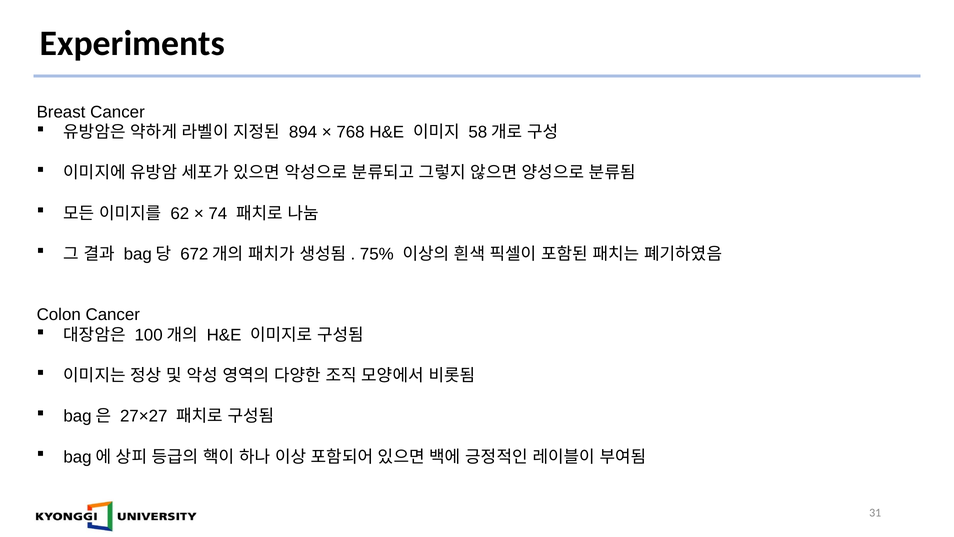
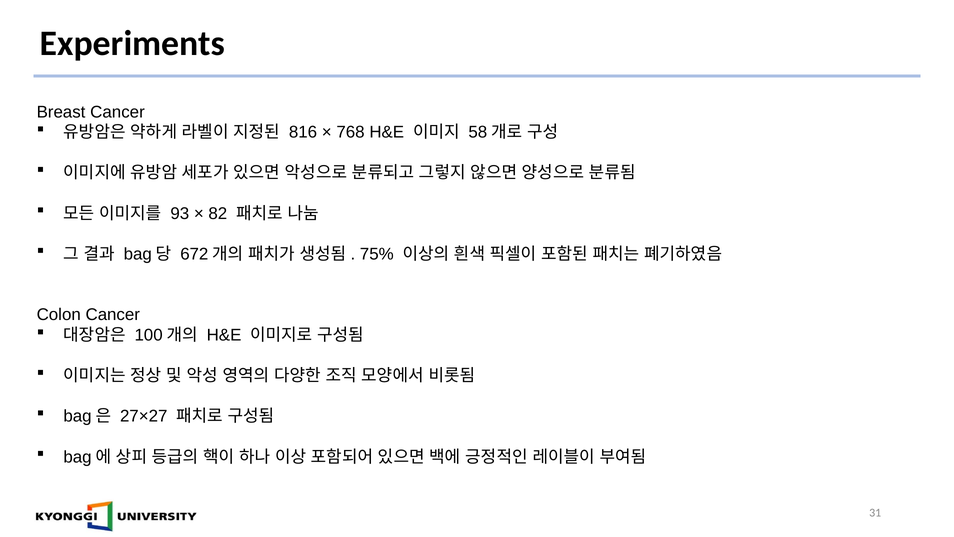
894: 894 -> 816 (303, 132)
62: 62 -> 93 (180, 213)
74: 74 -> 82 (218, 213)
